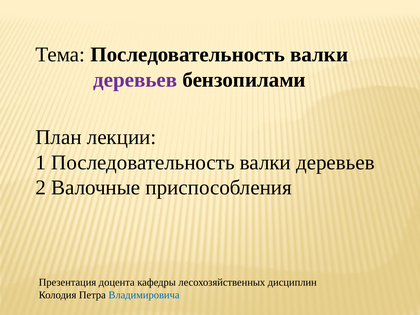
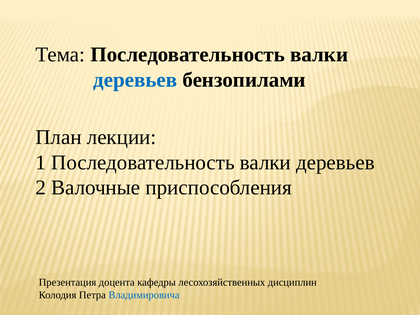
деревьев colour: purple -> blue (135, 80)
